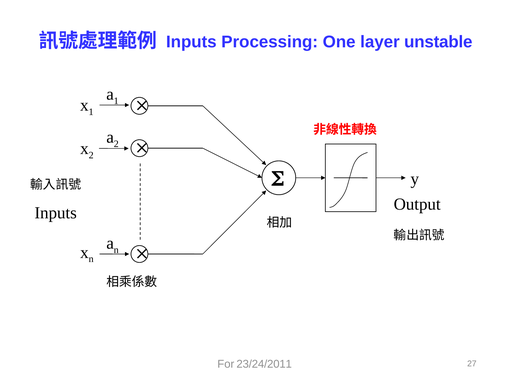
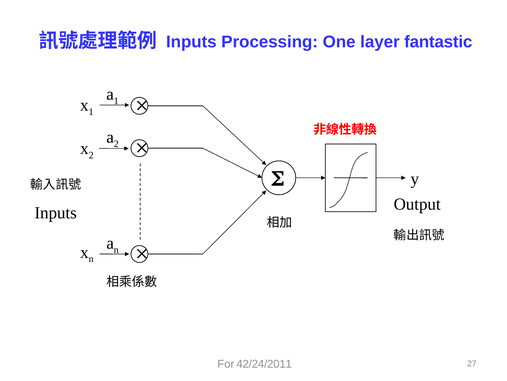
unstable: unstable -> fantastic (438, 42)
23/24/2011: 23/24/2011 -> 42/24/2011 (264, 363)
